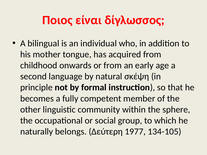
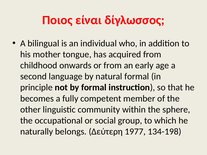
natural σκέψη: σκέψη -> formal (137, 77)
134-105: 134-105 -> 134-198 (165, 132)
